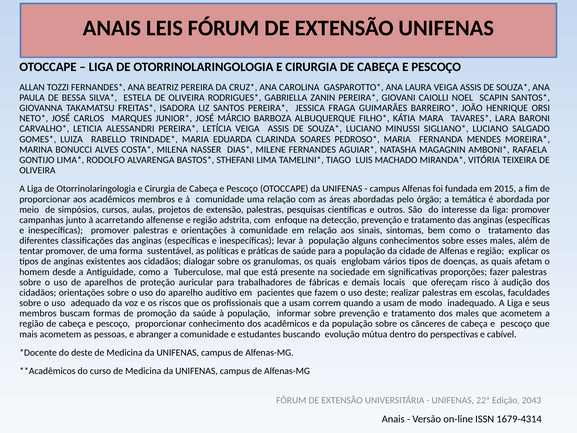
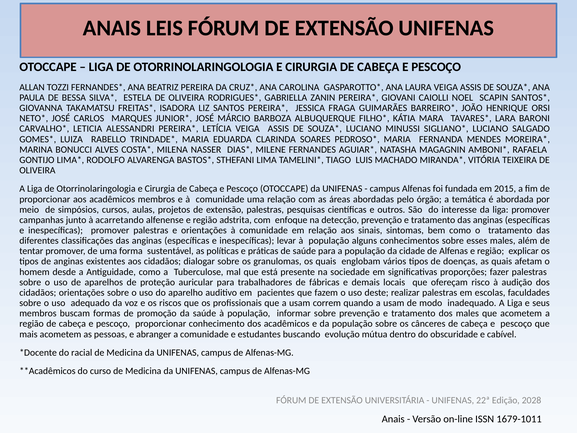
perspectivas: perspectivas -> obscuridade (454, 334)
do deste: deste -> racial (82, 352)
2043: 2043 -> 2028 (532, 400)
1679-4314: 1679-4314 -> 1679-1011 (519, 419)
